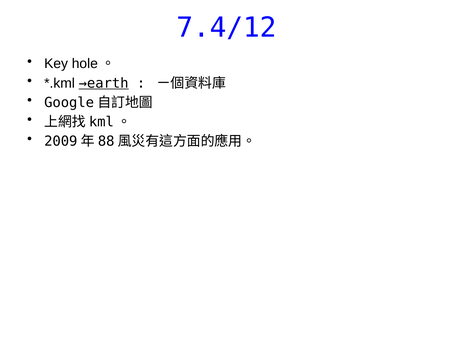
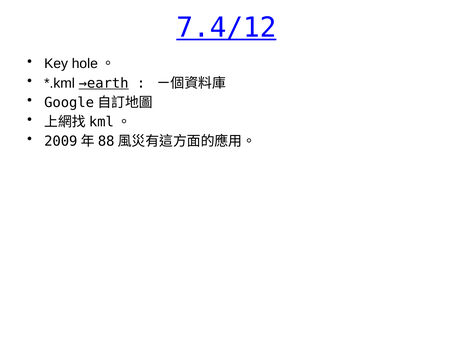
7.4/12 underline: none -> present (226, 28)
